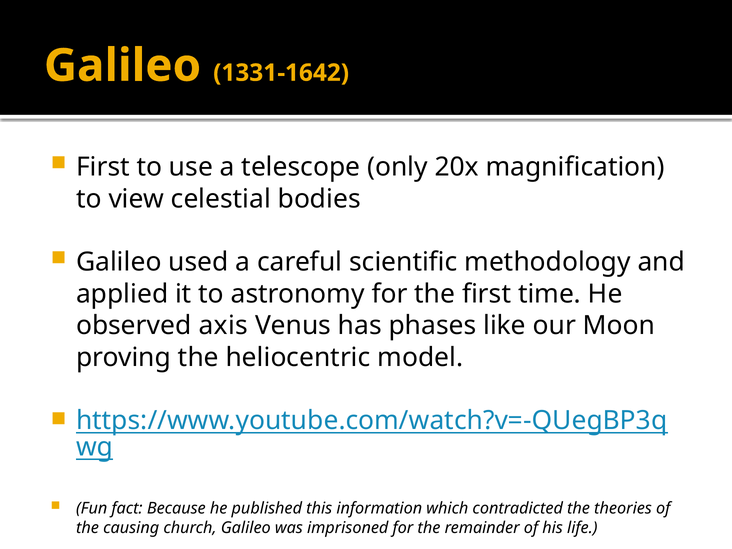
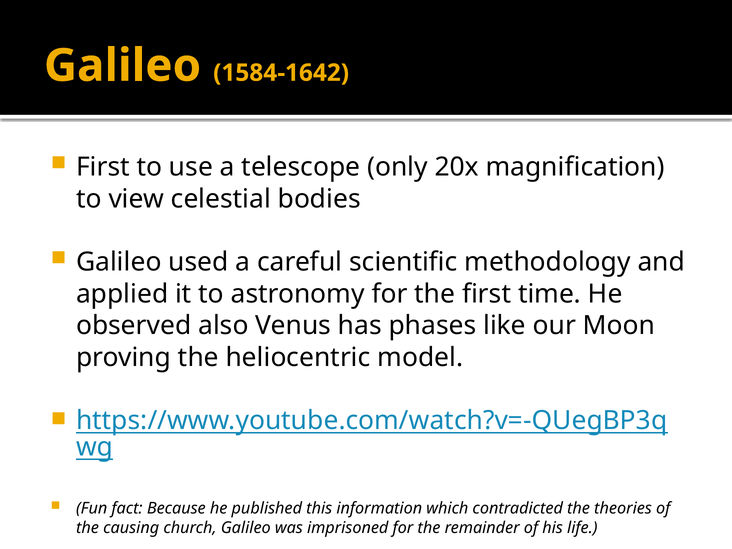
1331-1642: 1331-1642 -> 1584-1642 (281, 73)
axis: axis -> also (223, 326)
